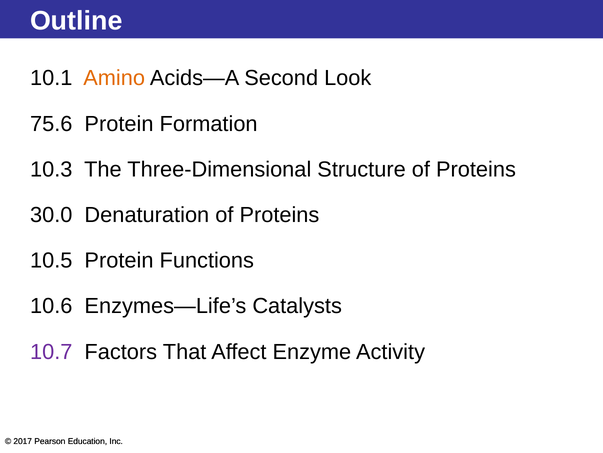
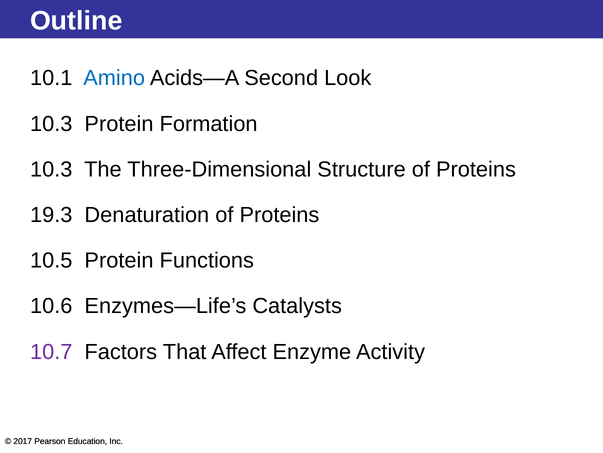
Amino colour: orange -> blue (114, 78)
75.6: 75.6 -> 10.3 (51, 124)
30.0: 30.0 -> 19.3 (51, 215)
